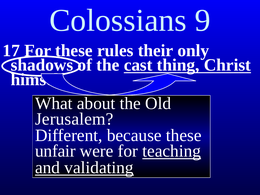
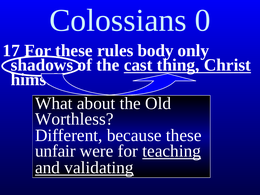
9: 9 -> 0 (203, 20)
their: their -> body (156, 51)
Jerusalem: Jerusalem -> Worthless (74, 119)
